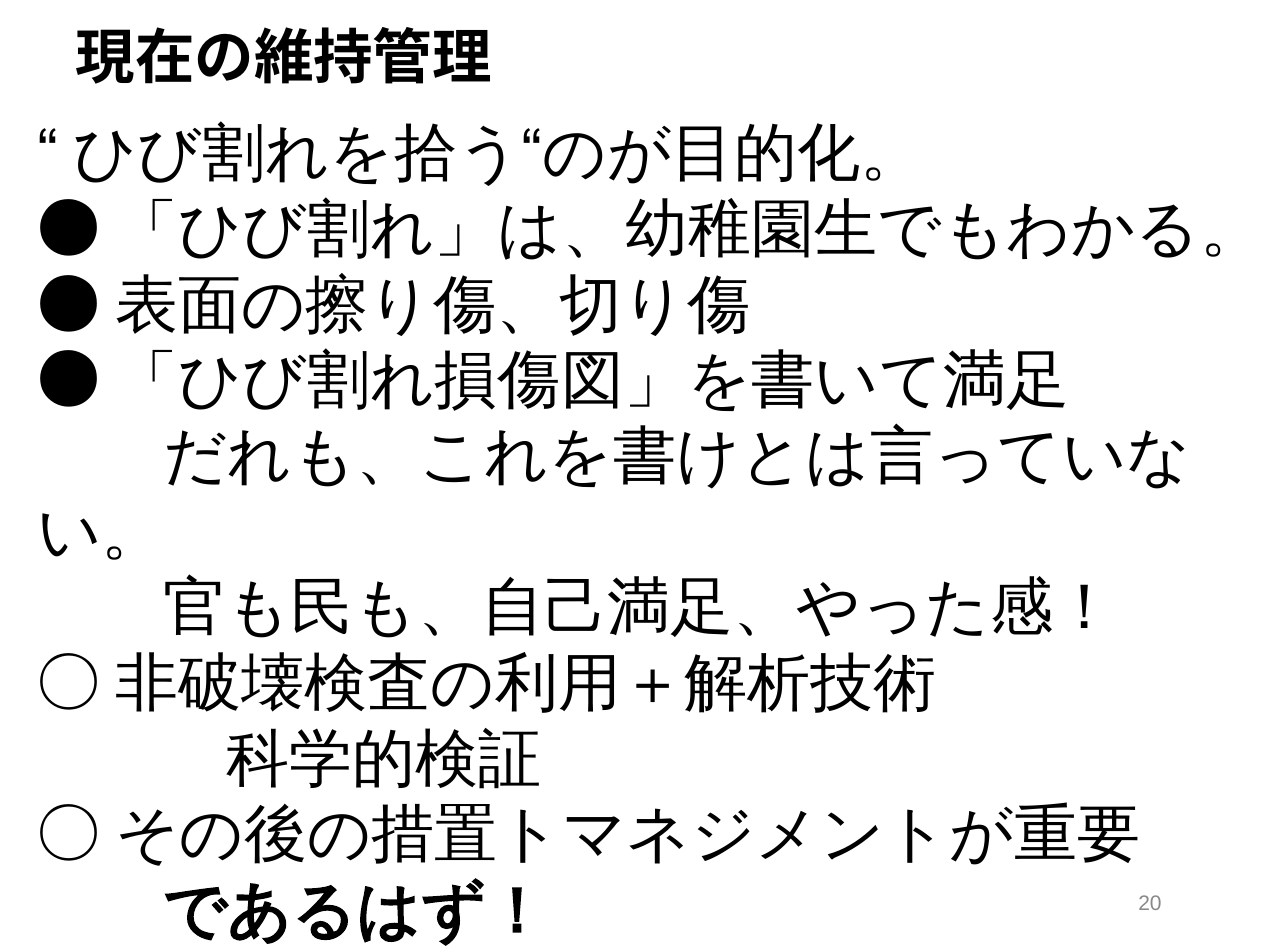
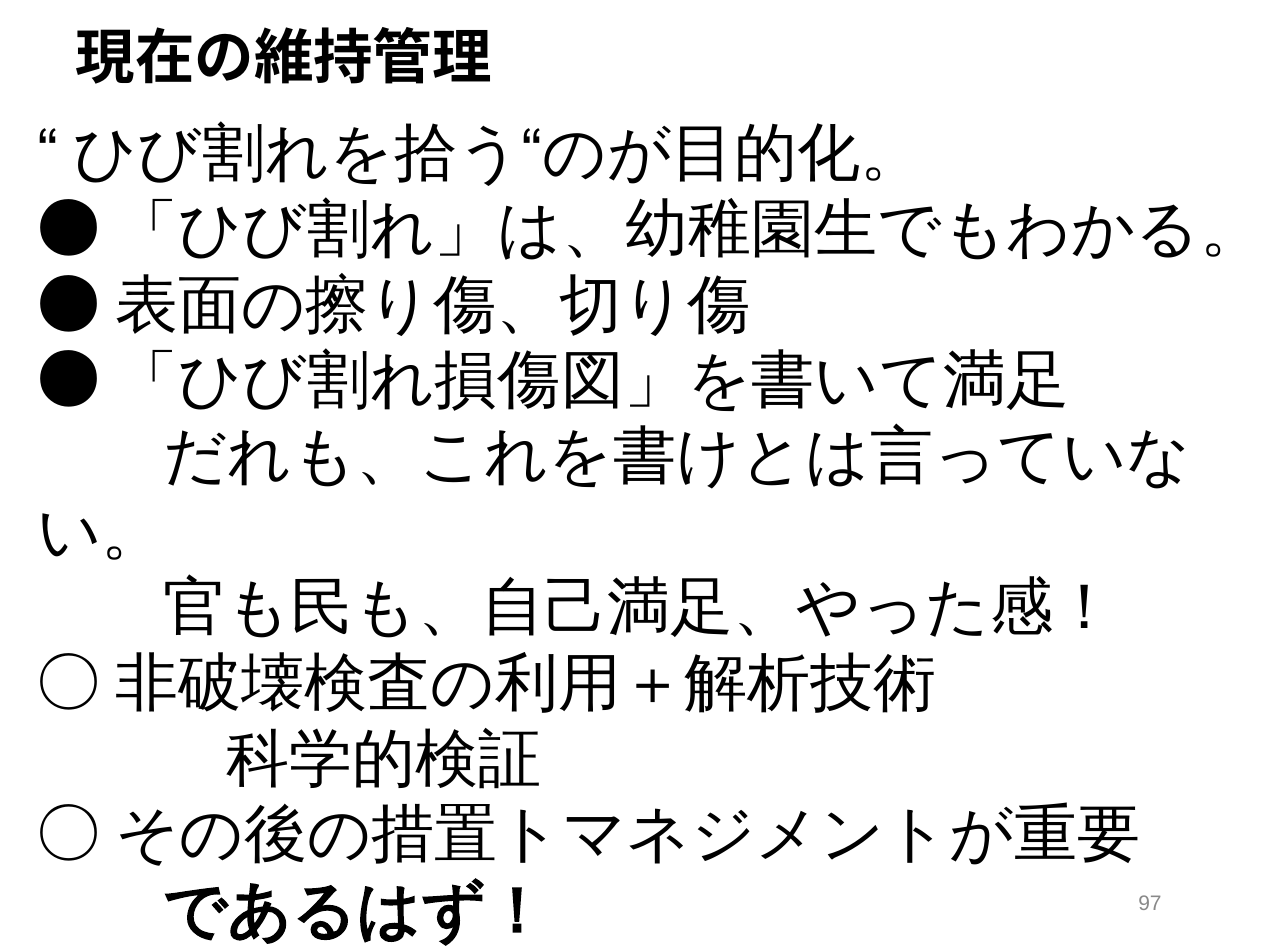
20: 20 -> 97 (1150, 903)
